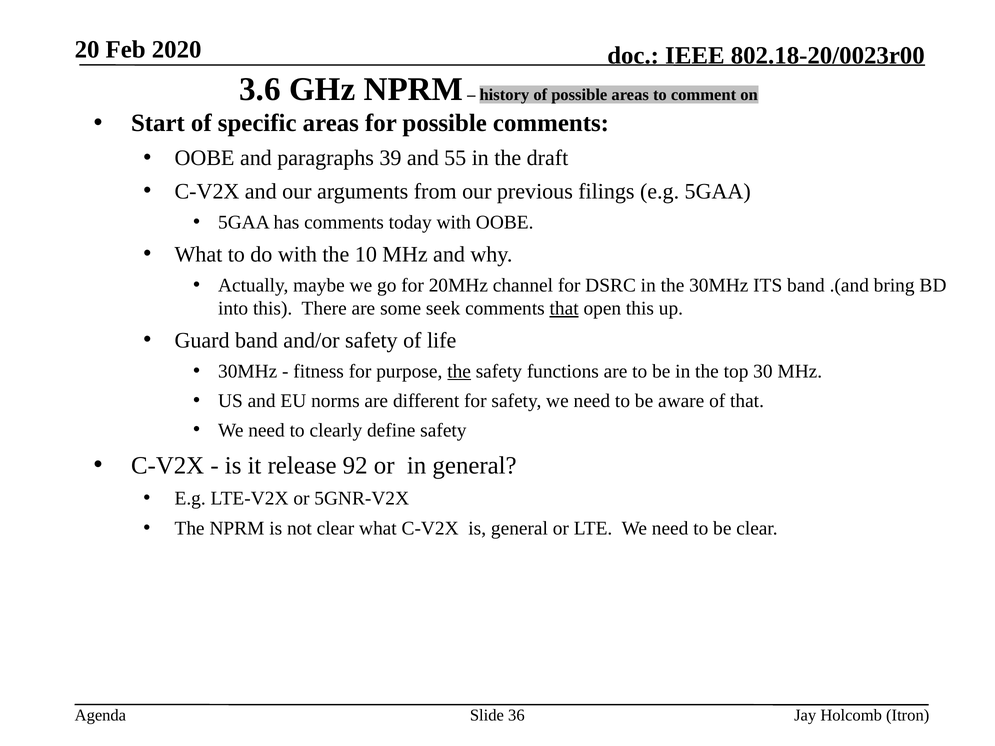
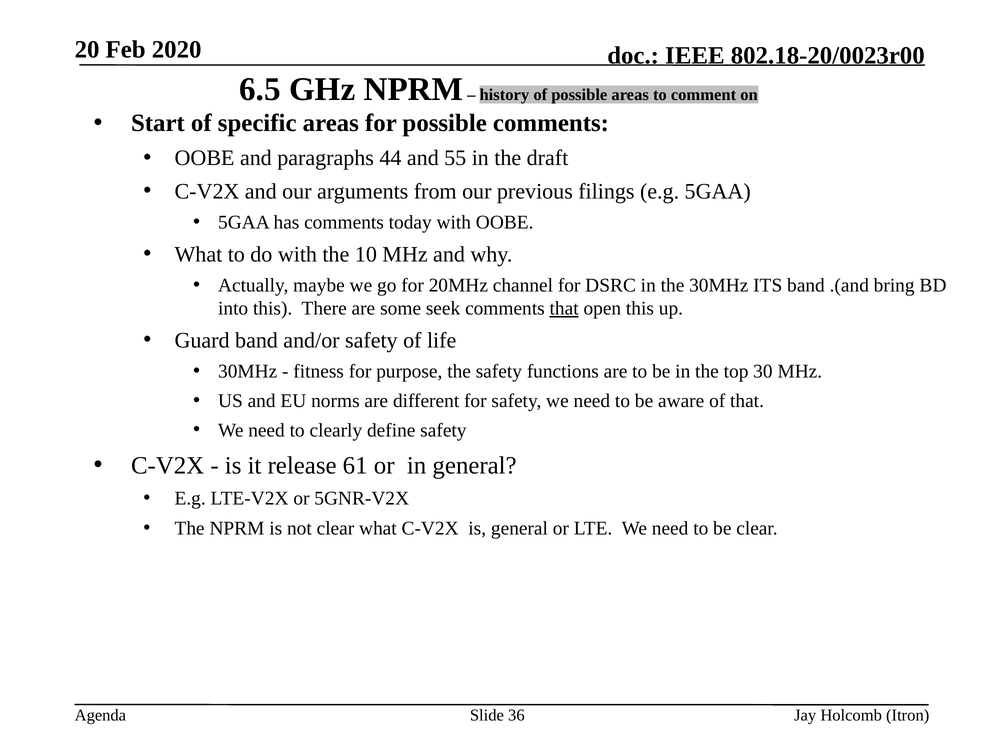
3.6: 3.6 -> 6.5 (260, 89)
39: 39 -> 44 (390, 158)
the underline: present -> none (459, 371)
92: 92 -> 61 (355, 466)
